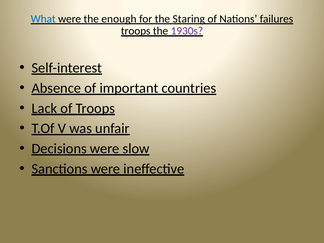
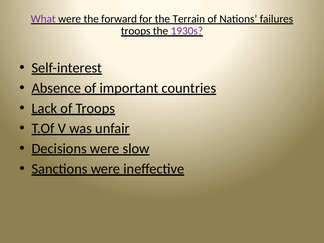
What colour: blue -> purple (43, 19)
enough: enough -> forward (119, 19)
Staring: Staring -> Terrain (189, 19)
